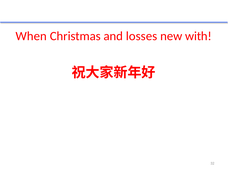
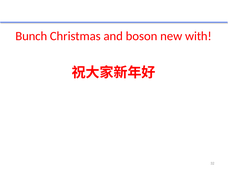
When: When -> Bunch (31, 36)
losses: losses -> boson (142, 36)
